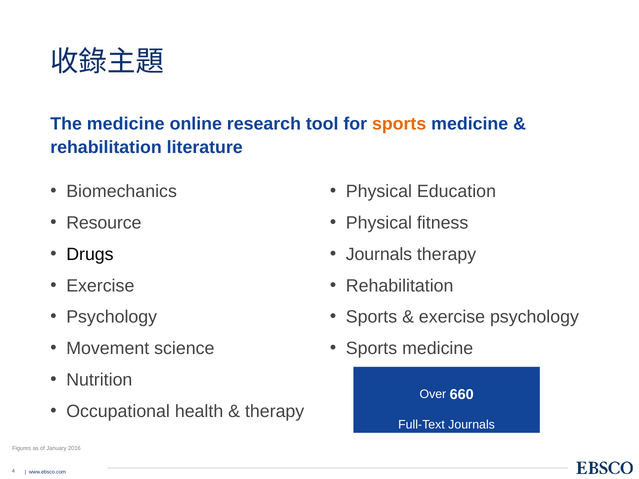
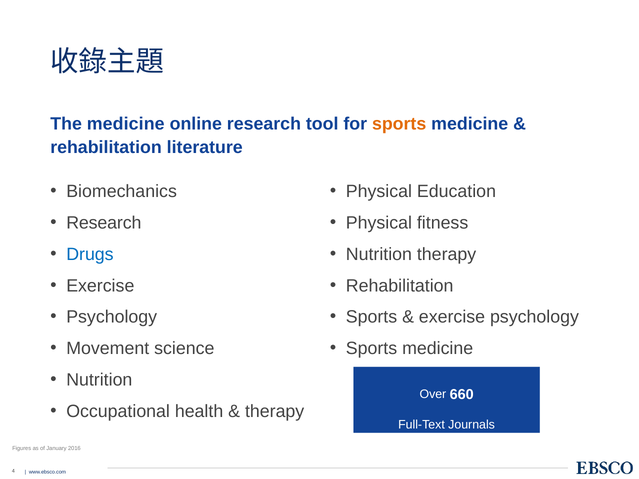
Resource: Resource -> Research (104, 223)
Drugs colour: black -> blue (90, 254)
Journals: Journals -> Nutrition (379, 254)
